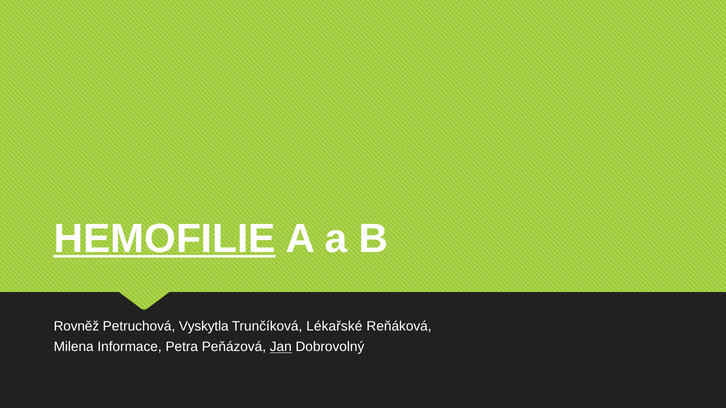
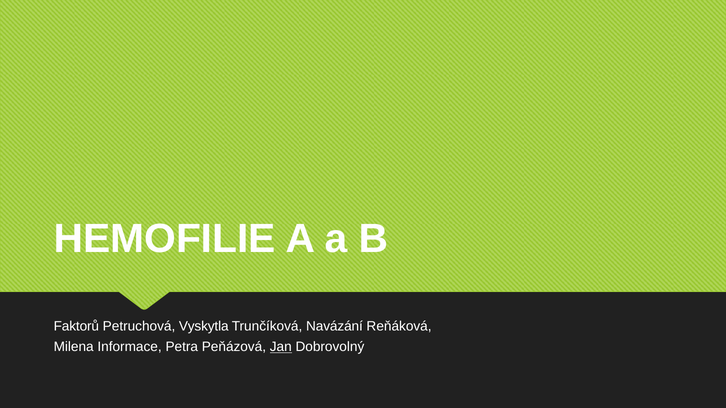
HEMOFILIE underline: present -> none (165, 239)
Rovněž: Rovněž -> Faktorů (76, 326)
Lékařské: Lékařské -> Navázání (334, 326)
